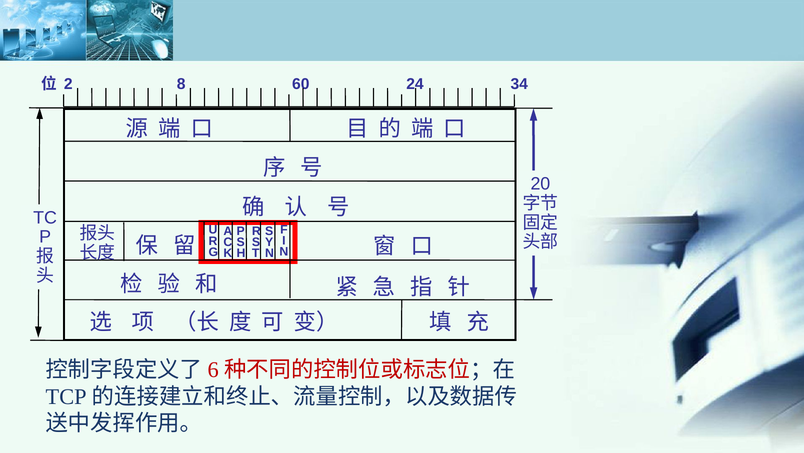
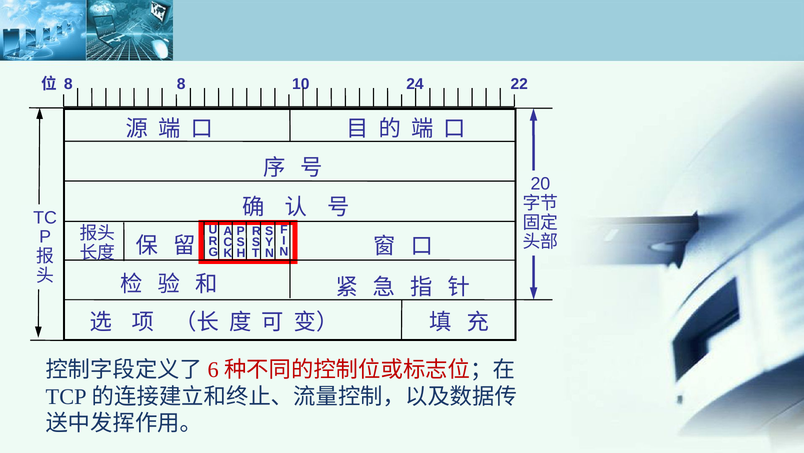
2: 2 -> 8 (68, 84)
60: 60 -> 10 (301, 84)
34: 34 -> 22 (519, 84)
